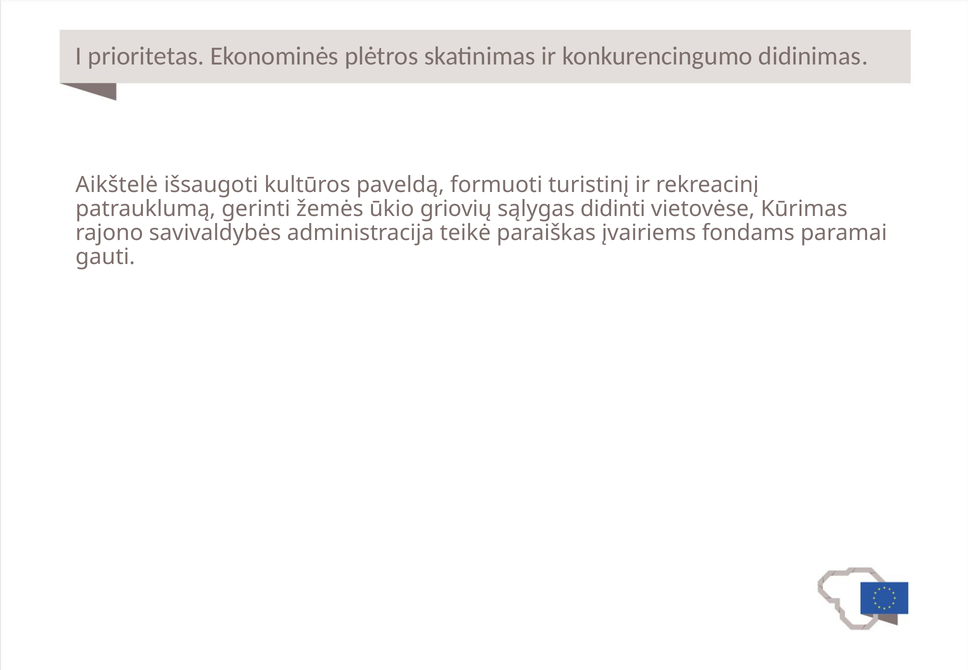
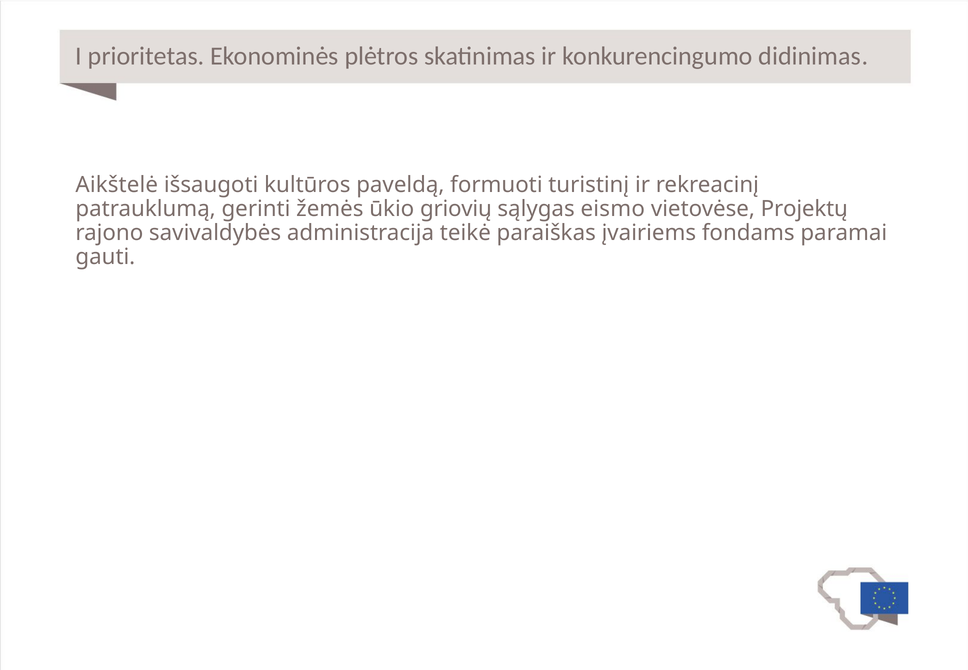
didinti: didinti -> eismo (613, 209)
Kūrimas: Kūrimas -> Projektų (804, 209)
